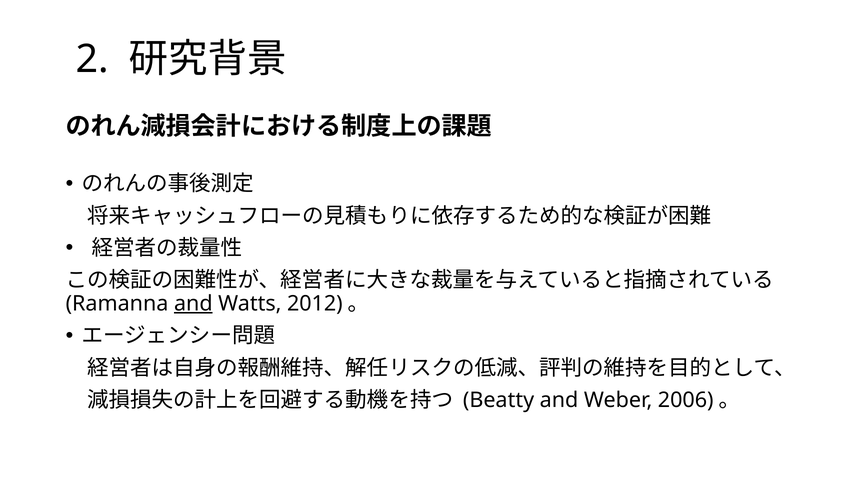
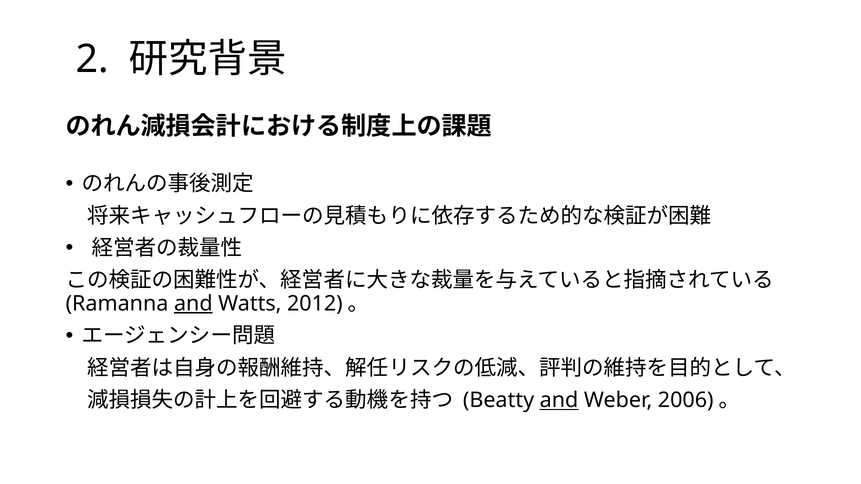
and underline: none -> present (559, 400)
